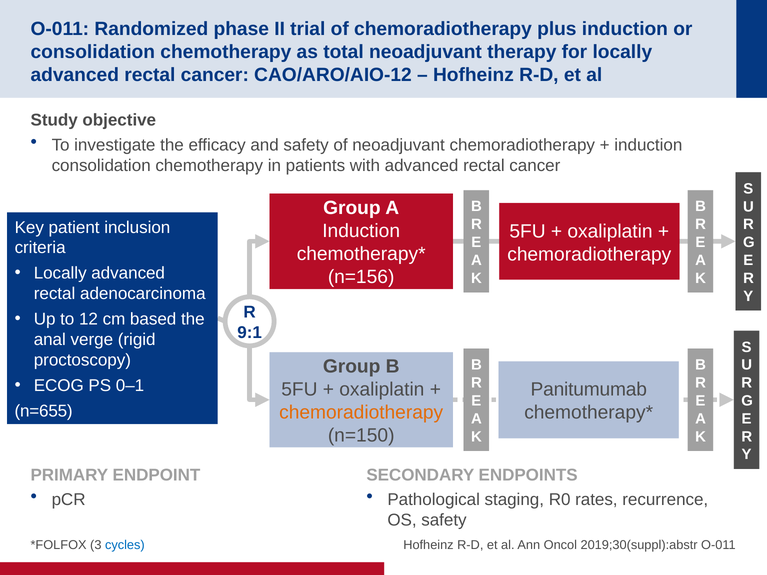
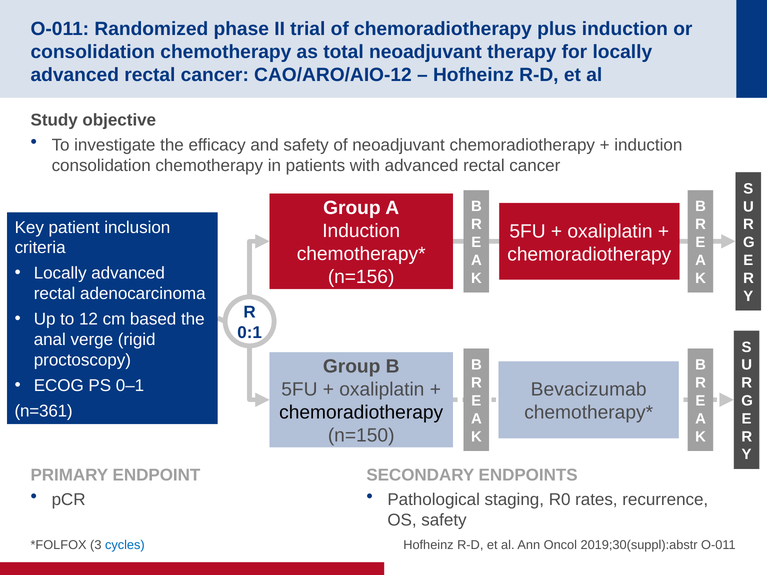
9:1: 9:1 -> 0:1 (250, 333)
Panitumumab: Panitumumab -> Bevacizumab (589, 390)
n=655: n=655 -> n=361 (44, 411)
chemoradiotherapy colour: orange -> black (361, 413)
